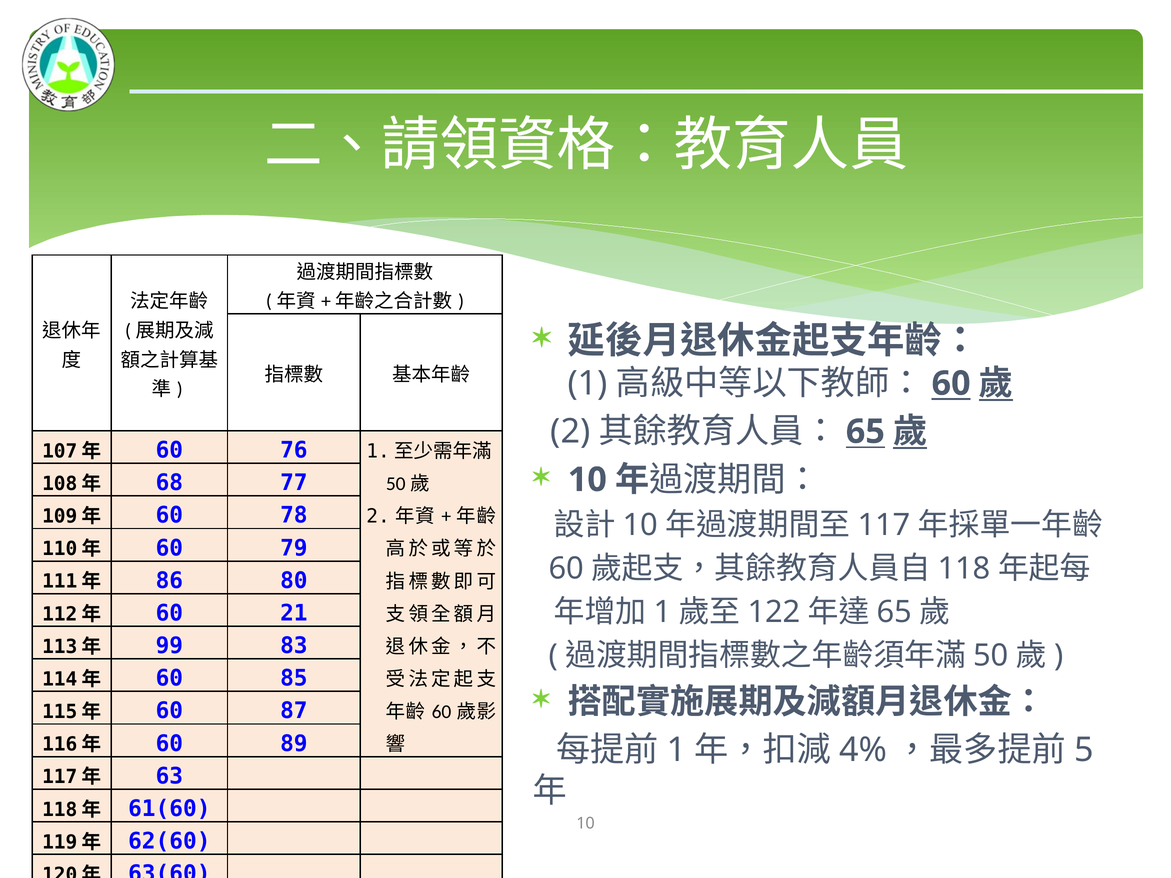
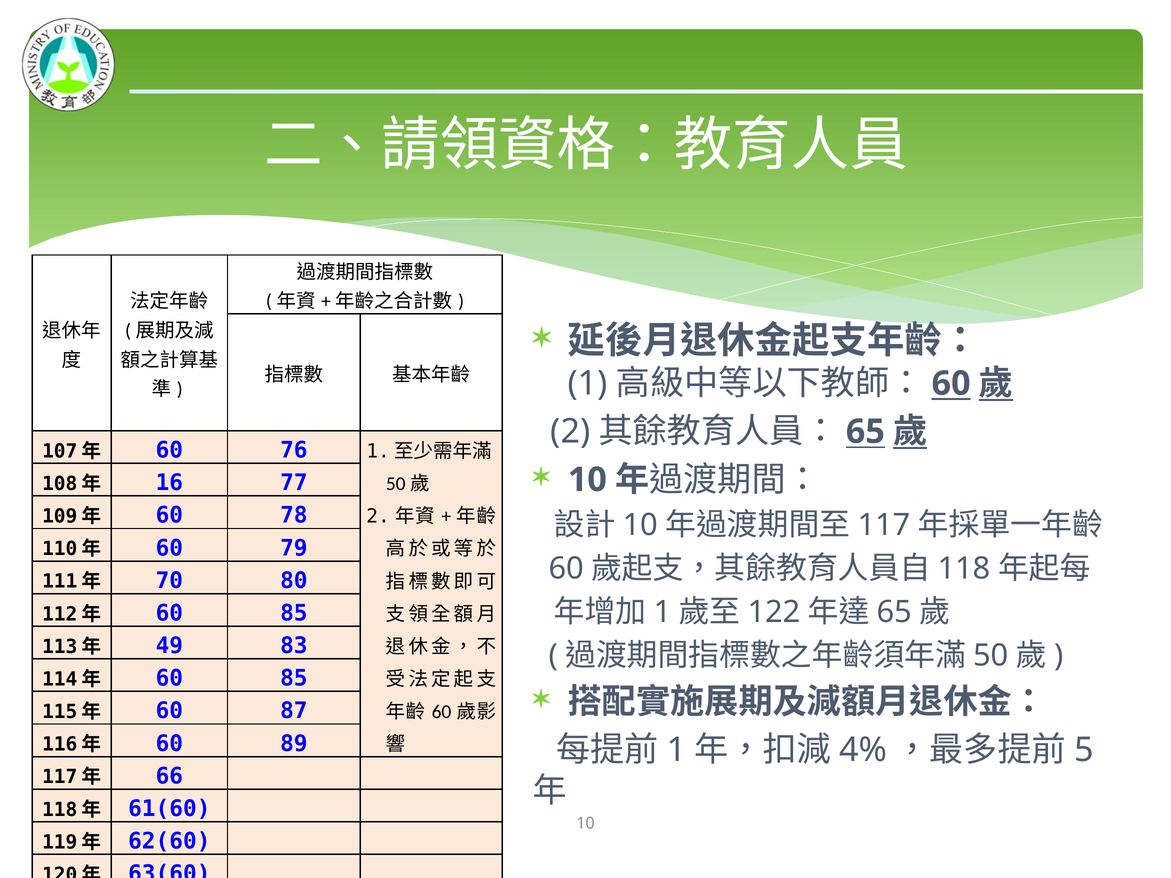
68: 68 -> 16 (169, 483)
86: 86 -> 70 (169, 581)
21: 21 -> 85 (294, 613)
99: 99 -> 49 (169, 646)
63: 63 -> 66 (169, 776)
